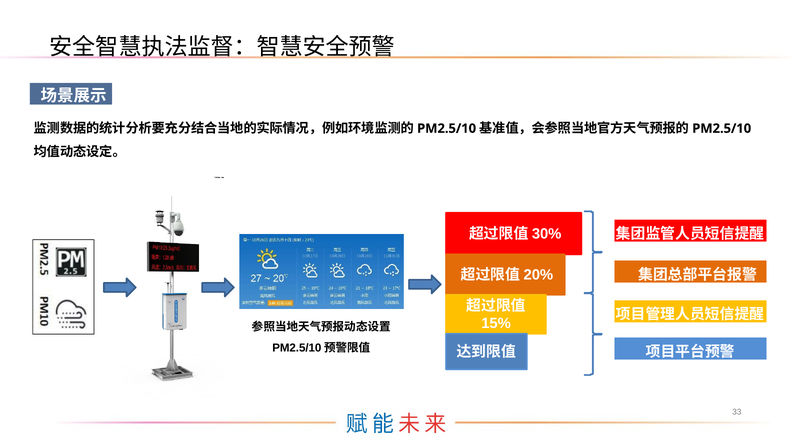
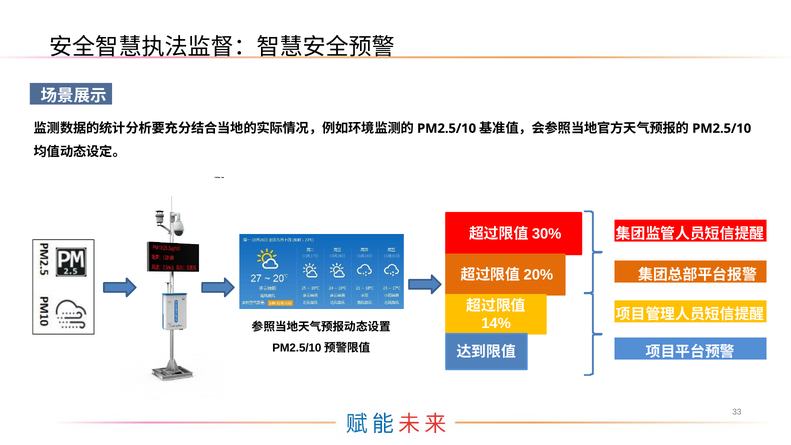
15%: 15% -> 14% (496, 323)
